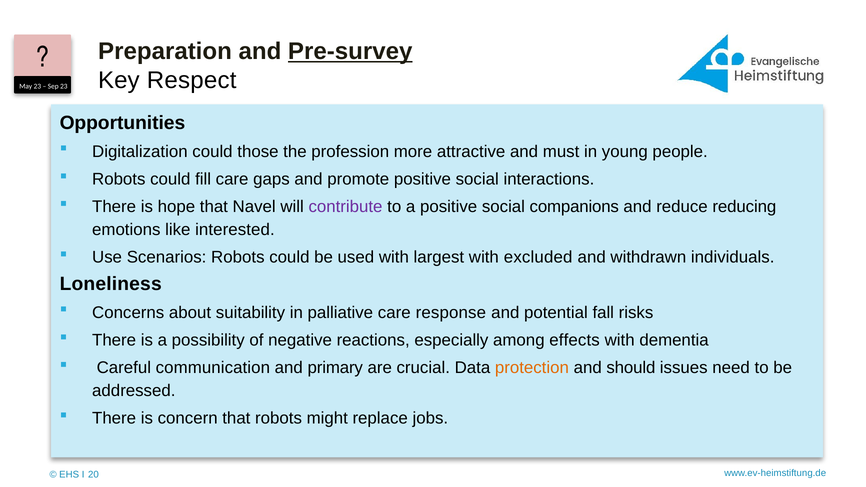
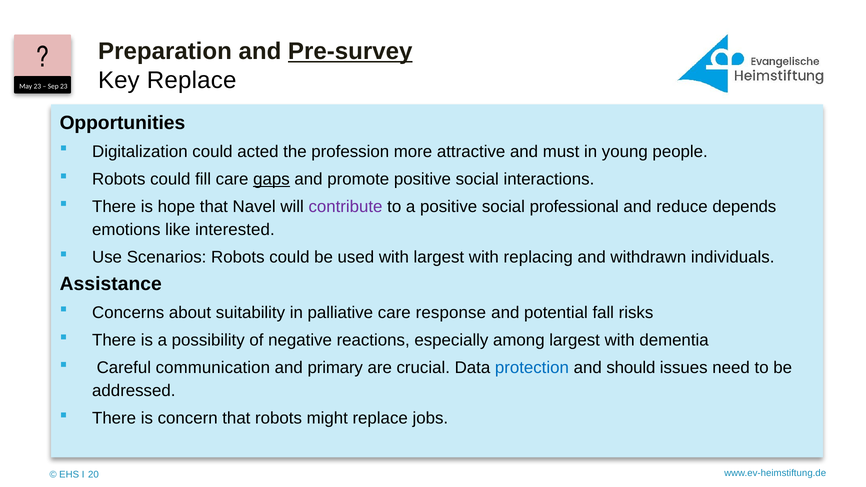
Key Respect: Respect -> Replace (192, 80)
those: those -> acted (258, 152)
gaps underline: none -> present (271, 179)
companions: companions -> professional (574, 207)
reducing: reducing -> depends (744, 207)
excluded: excluded -> replacing (538, 257)
Loneliness: Loneliness -> Assistance (111, 284)
among effects: effects -> largest (575, 340)
protection colour: orange -> blue (532, 368)
